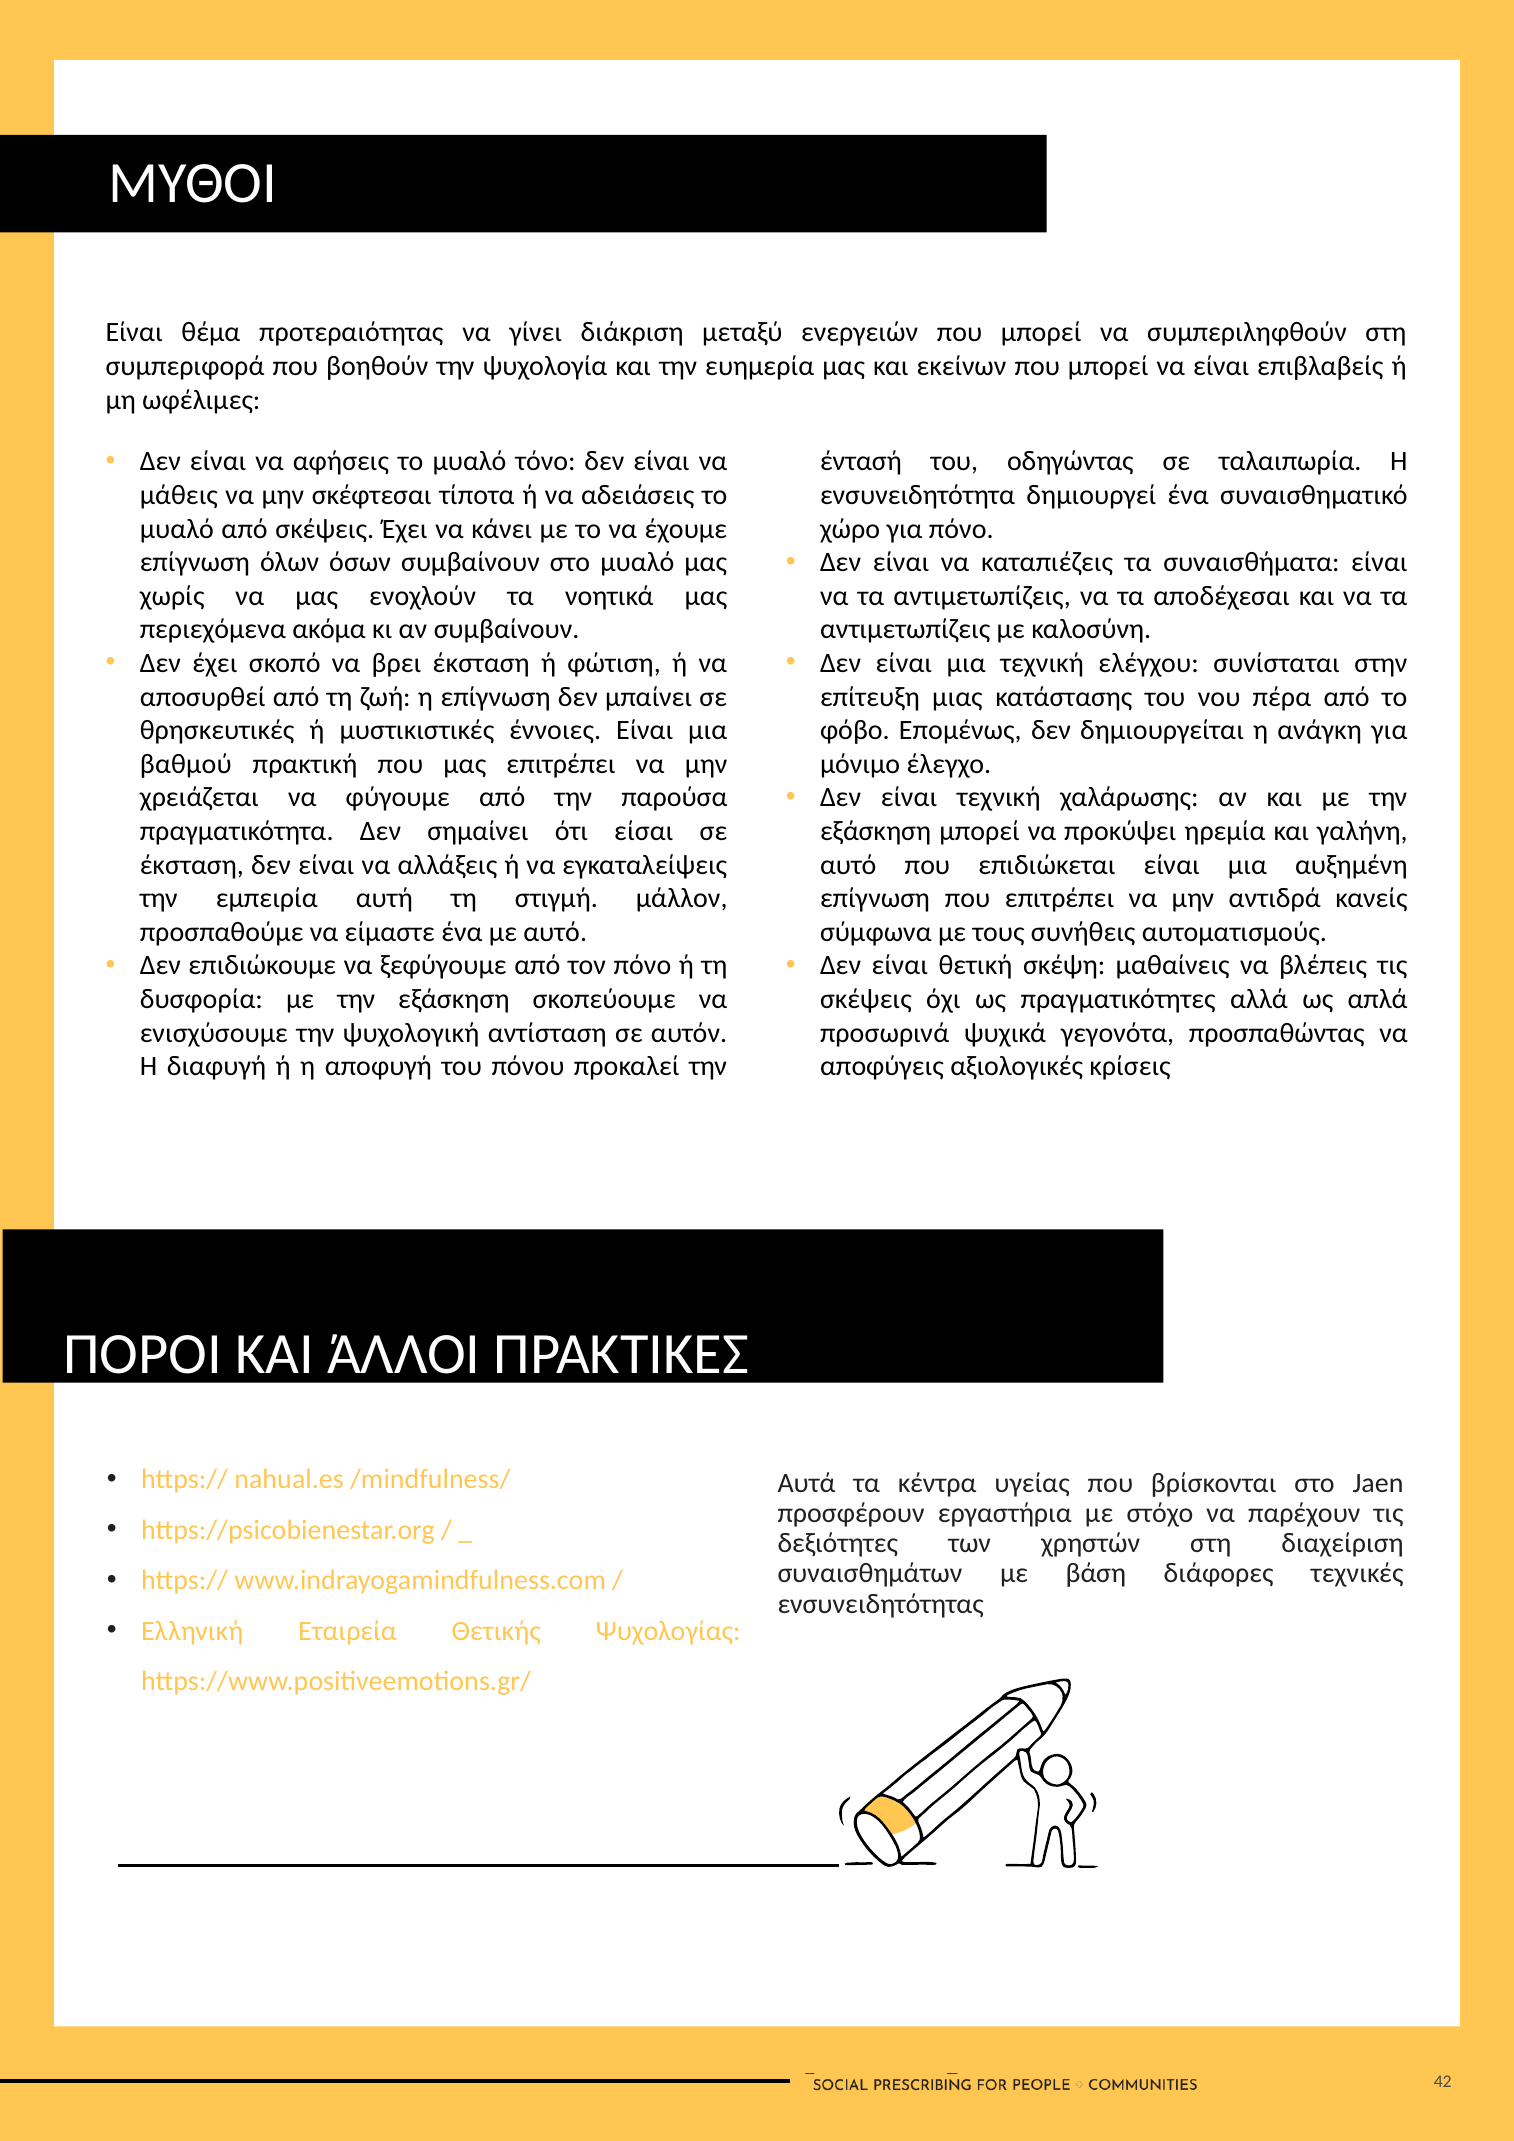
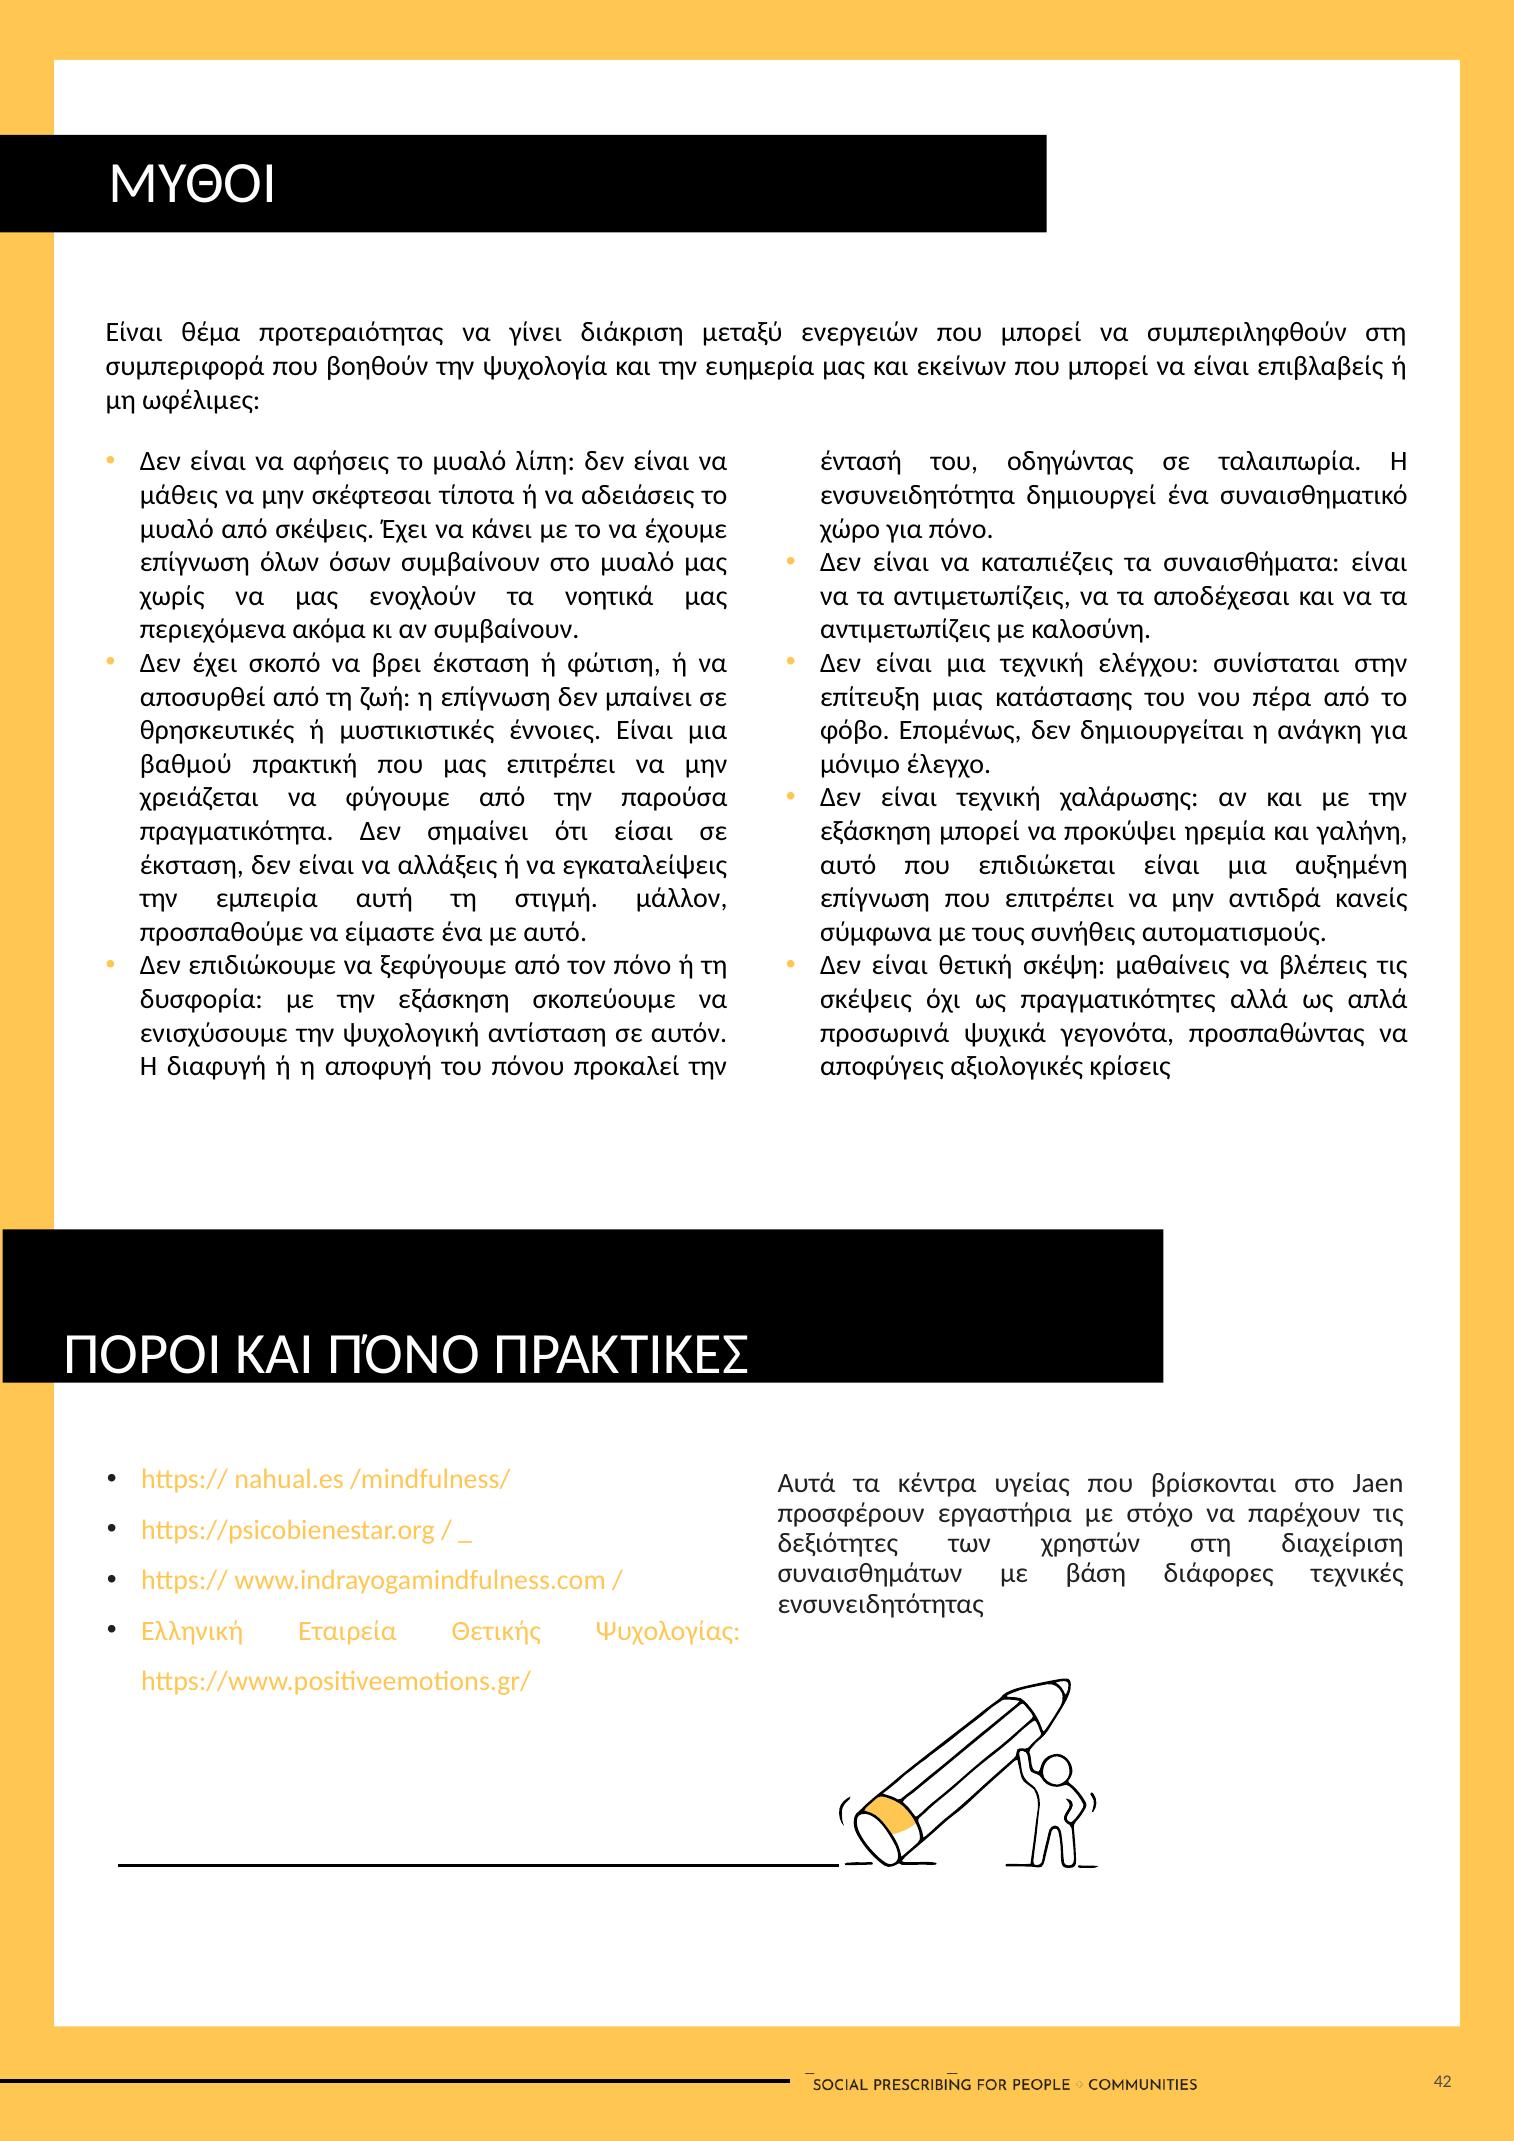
τόνο: τόνο -> λίπη (545, 462)
ΚΑΙ ΆΛΛΟΙ: ΆΛΛΟΙ -> ΠΌΝΟ (404, 1354)
